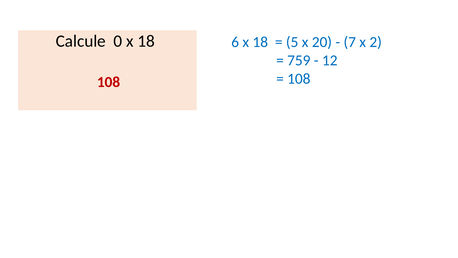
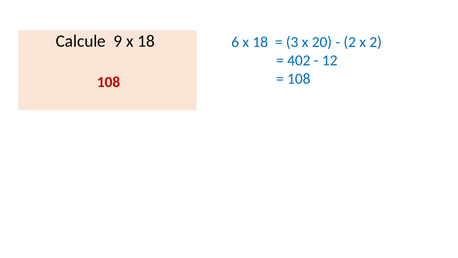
0: 0 -> 9 (118, 41)
5: 5 -> 3 (292, 42)
7: 7 -> 2 (350, 42)
759: 759 -> 402 (299, 60)
